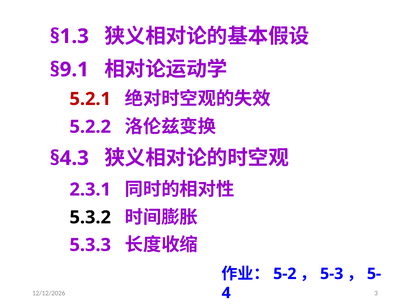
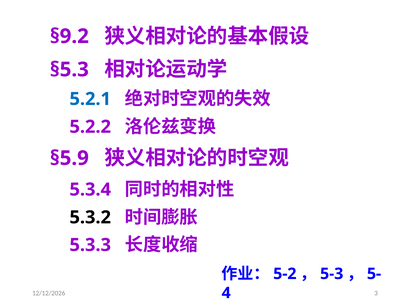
§1.3: §1.3 -> §9.2 (69, 36)
§9.1: §9.1 -> §5.3 (69, 70)
5.2.1 colour: red -> blue (90, 99)
§4.3: §4.3 -> §5.9 (69, 158)
2.3.1: 2.3.1 -> 5.3.4 (90, 190)
